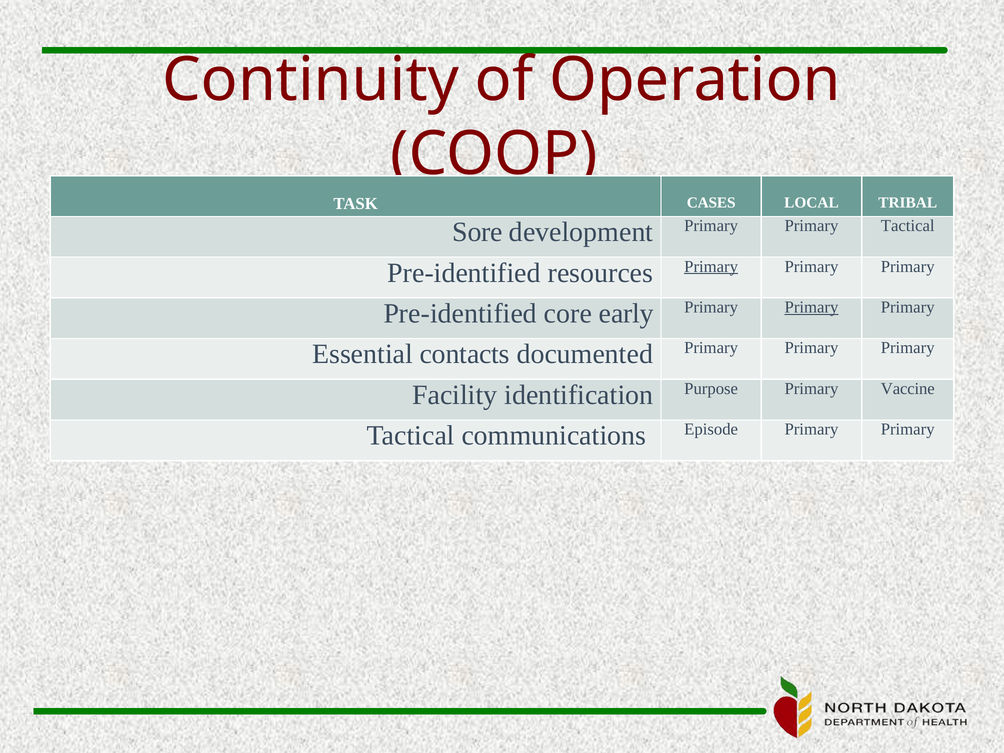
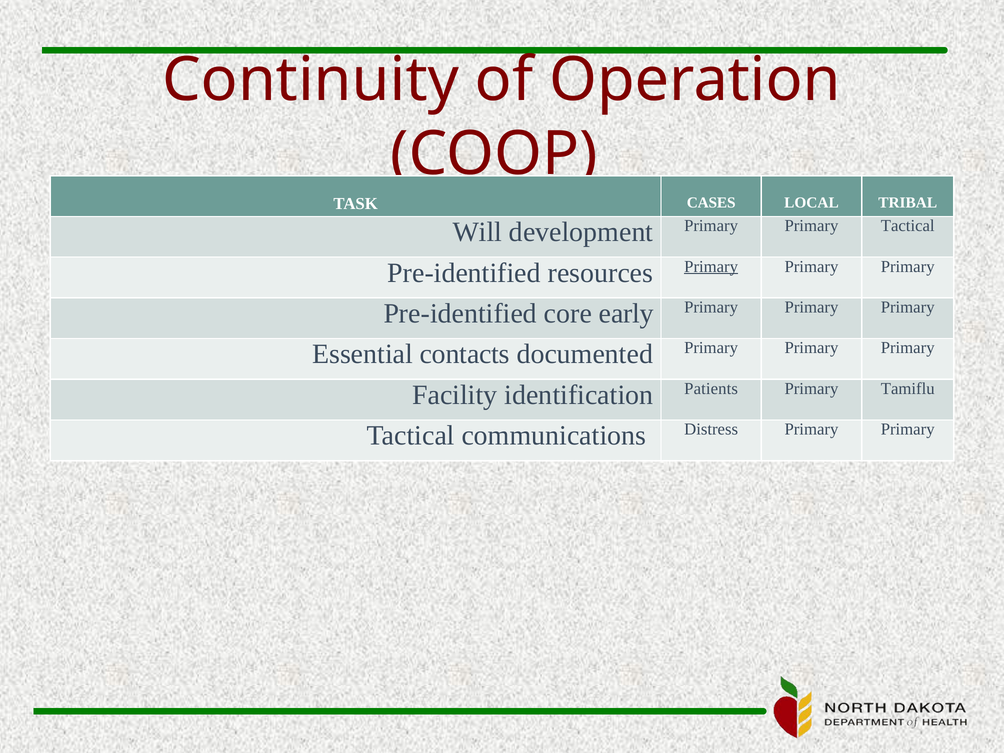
Sore: Sore -> Will (477, 232)
Primary underline: present -> none (812, 307)
Purpose: Purpose -> Patients (711, 389)
Vaccine: Vaccine -> Tamiflu (908, 389)
Episode: Episode -> Distress (711, 429)
